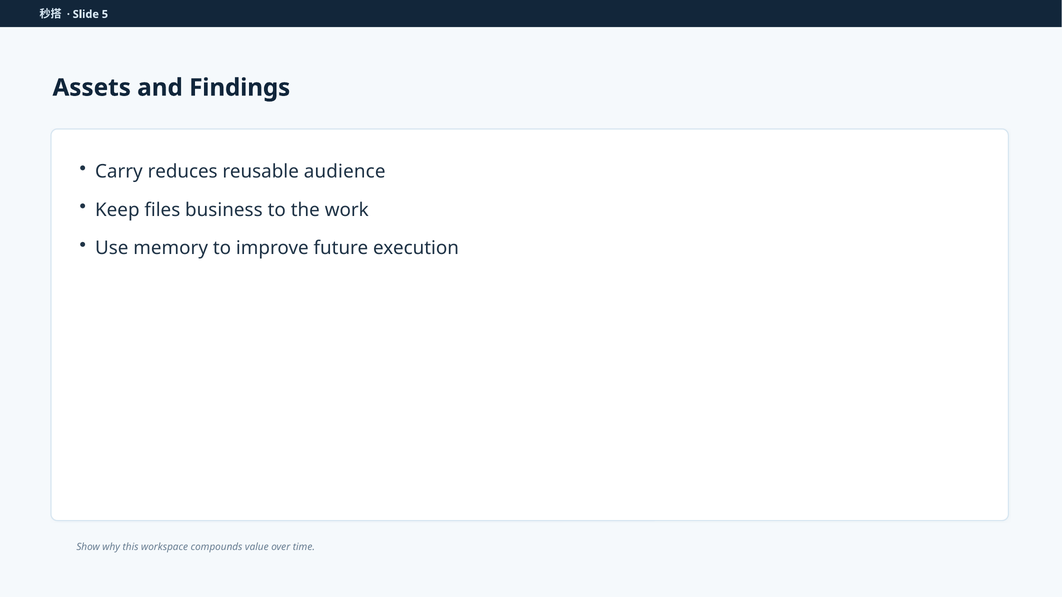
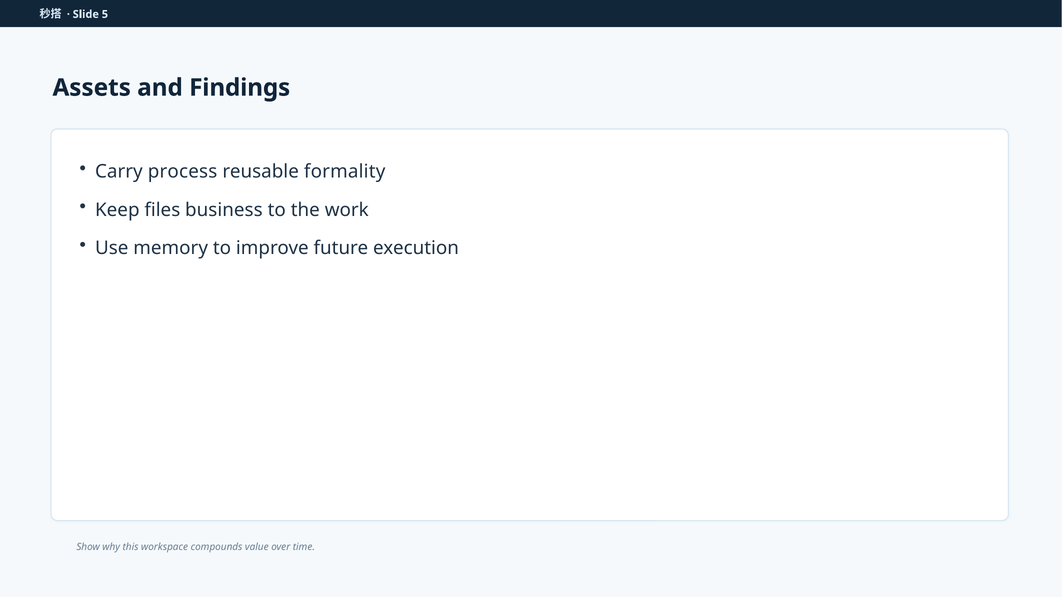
reduces: reduces -> process (183, 172)
audience: audience -> formality (345, 172)
